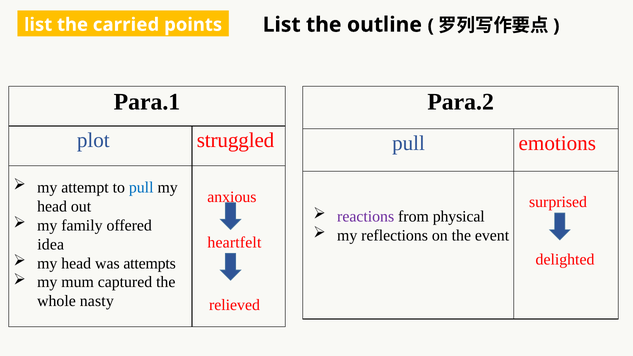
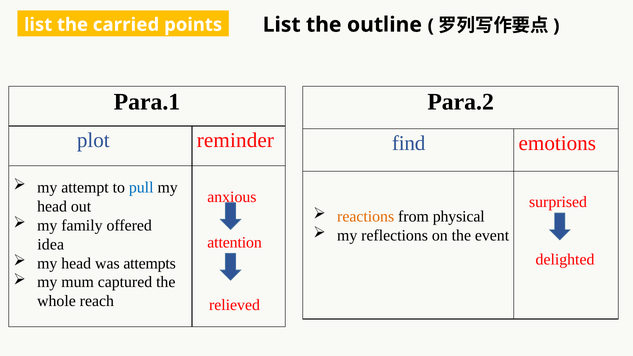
struggled: struggled -> reminder (235, 140)
pull: pull -> find (409, 143)
reactions colour: purple -> orange (366, 216)
heartfelt: heartfelt -> attention (235, 243)
nasty: nasty -> reach (97, 301)
